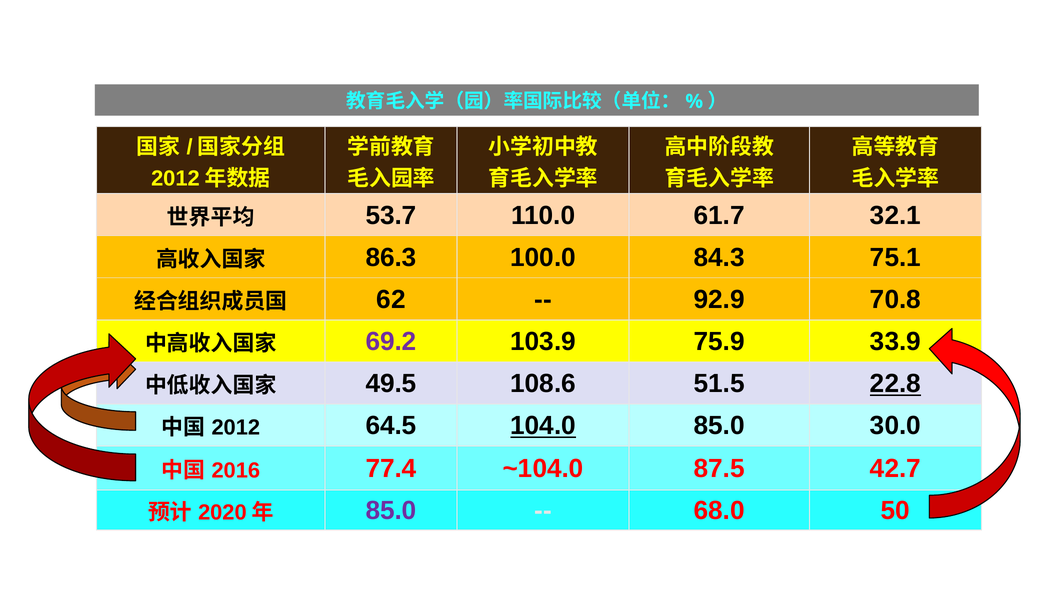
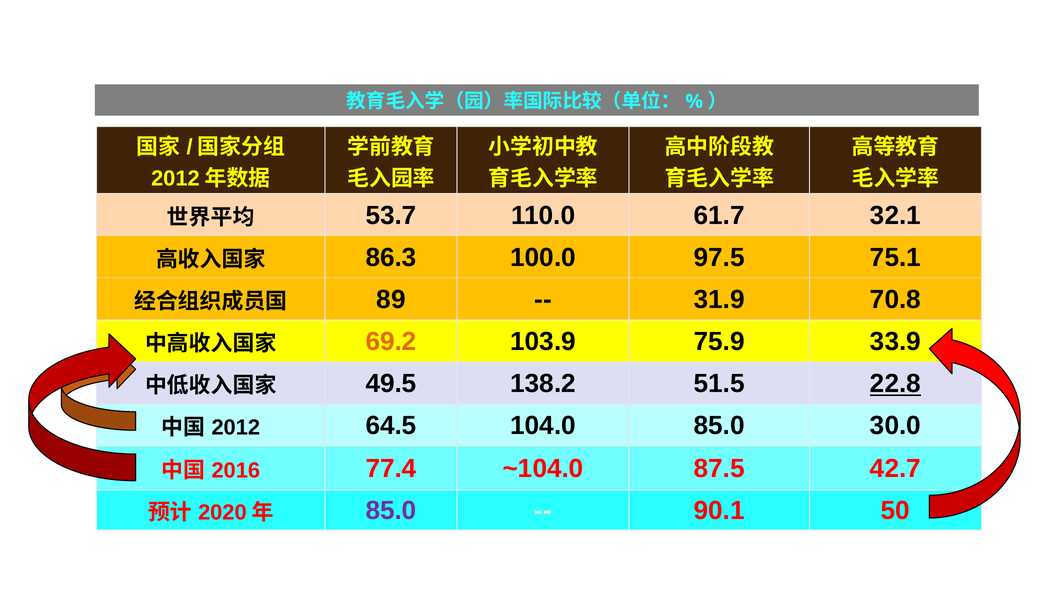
84.3: 84.3 -> 97.5 (719, 258)
62: 62 -> 89 (391, 300)
92.9: 92.9 -> 31.9 (719, 300)
69.2 colour: purple -> orange (391, 342)
108.6: 108.6 -> 138.2 (543, 384)
104.0 underline: present -> none (543, 426)
68.0: 68.0 -> 90.1 (719, 511)
